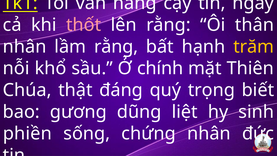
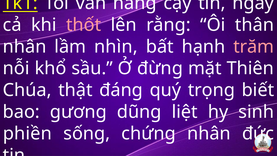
lầm rằng: rằng -> nhìn (116, 47)
trăm colour: yellow -> pink (254, 47)
chính: chính -> đừng (160, 68)
